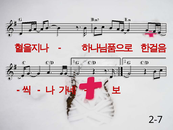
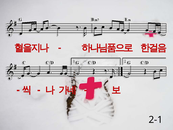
2-7: 2-7 -> 2-1 (156, 119)
